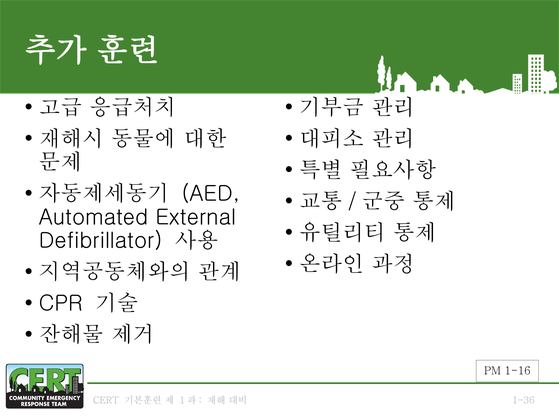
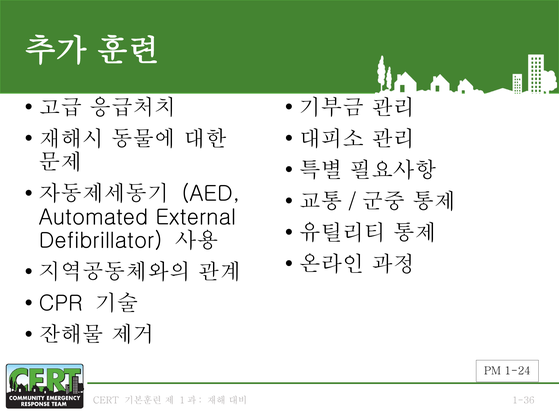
1-16: 1-16 -> 1-24 (518, 370)
